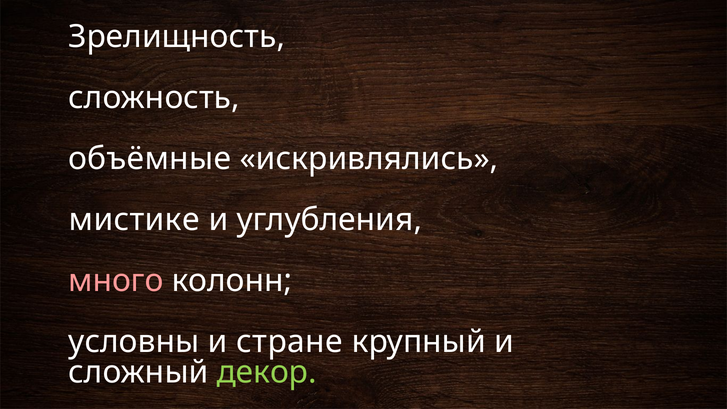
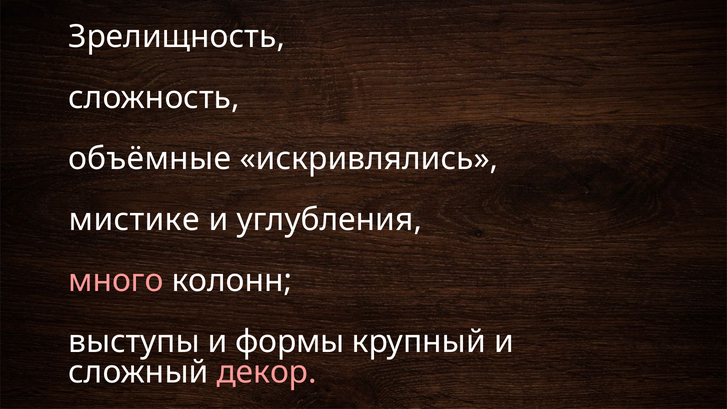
условны: условны -> выступы (134, 342)
стране: стране -> формы (290, 342)
декор colour: light green -> pink (267, 372)
